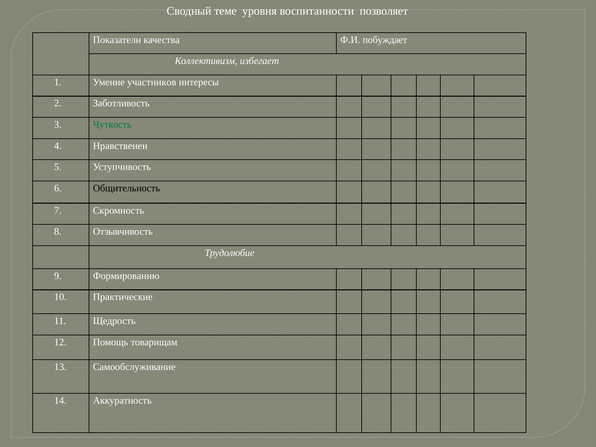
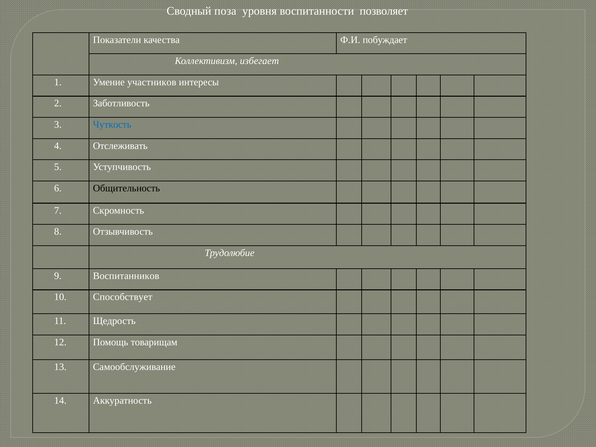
теме: теме -> поза (225, 11)
Чуткость colour: green -> blue (112, 125)
Нравственен: Нравственен -> Отслеживать (120, 146)
Формированию: Формированию -> Воспитанников (126, 276)
Практические: Практические -> Способствует (123, 297)
